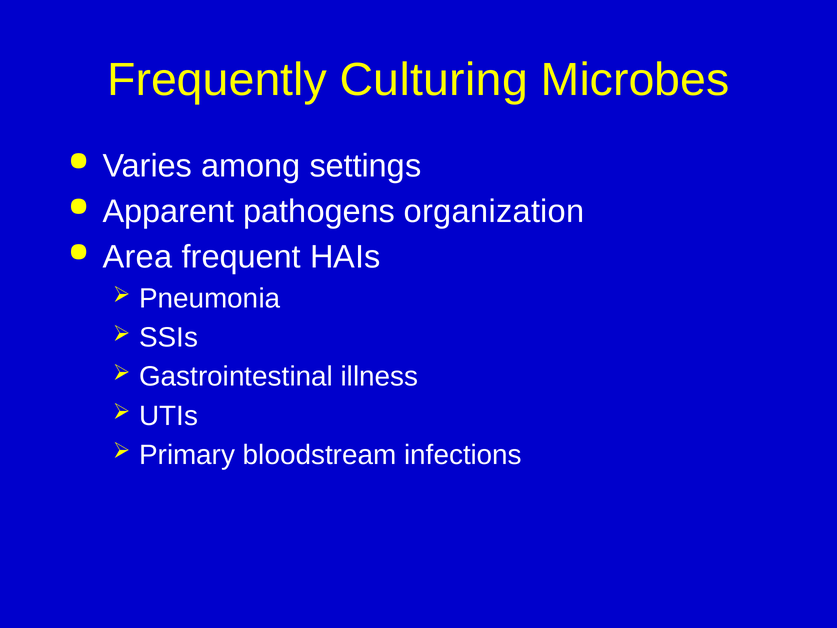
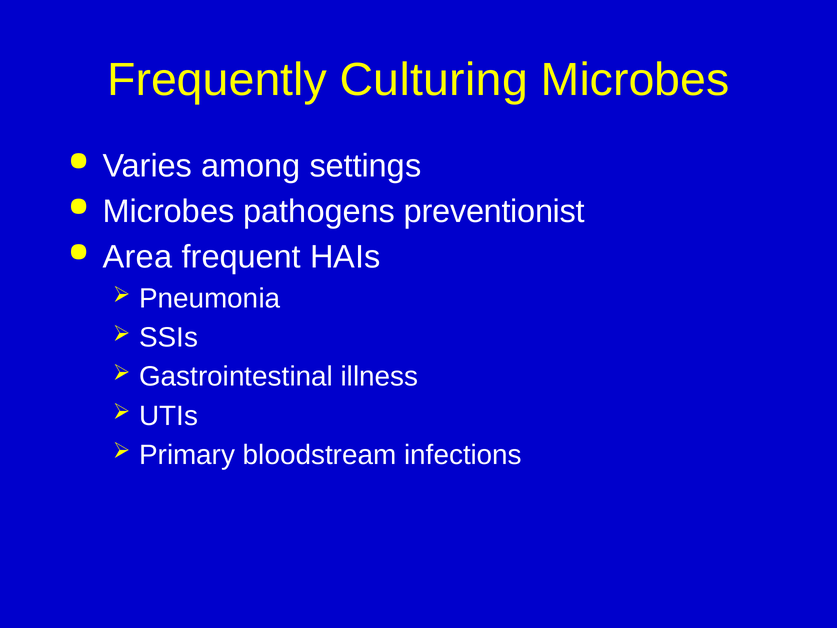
Apparent: Apparent -> Microbes (168, 211)
organization: organization -> preventionist (494, 211)
